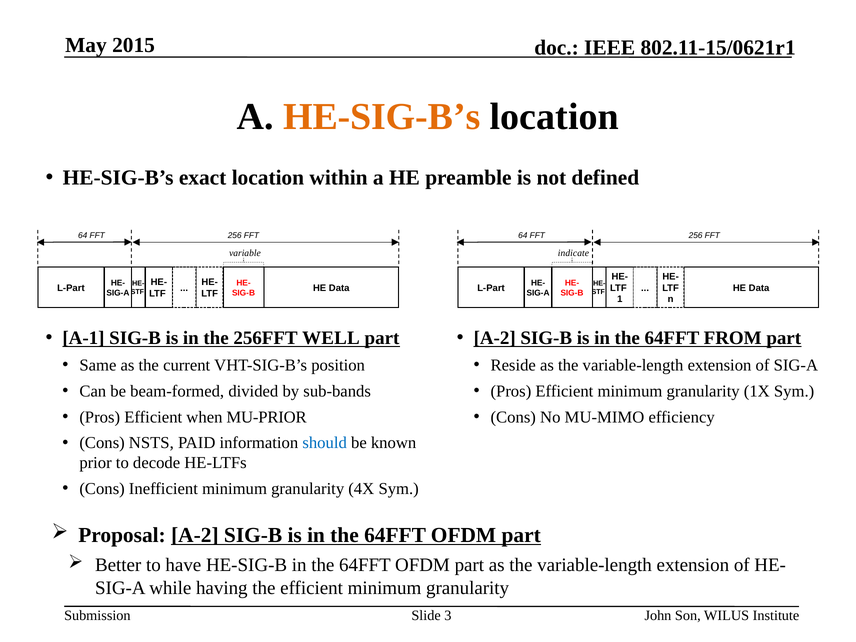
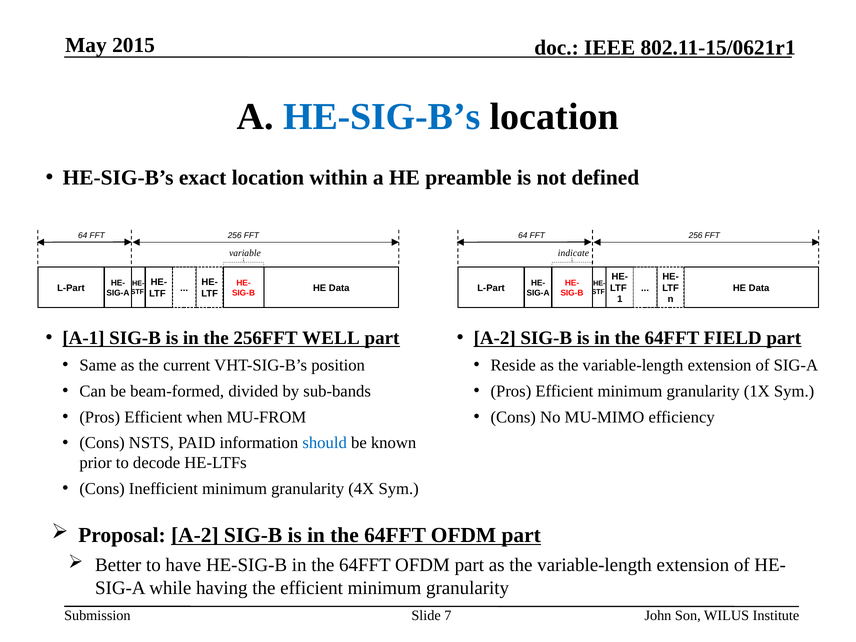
HE-SIG-B’s colour: orange -> blue (382, 117)
FROM: FROM -> FIELD (733, 338)
MU-PRIOR: MU-PRIOR -> MU-FROM (266, 417)
3: 3 -> 7 (448, 616)
